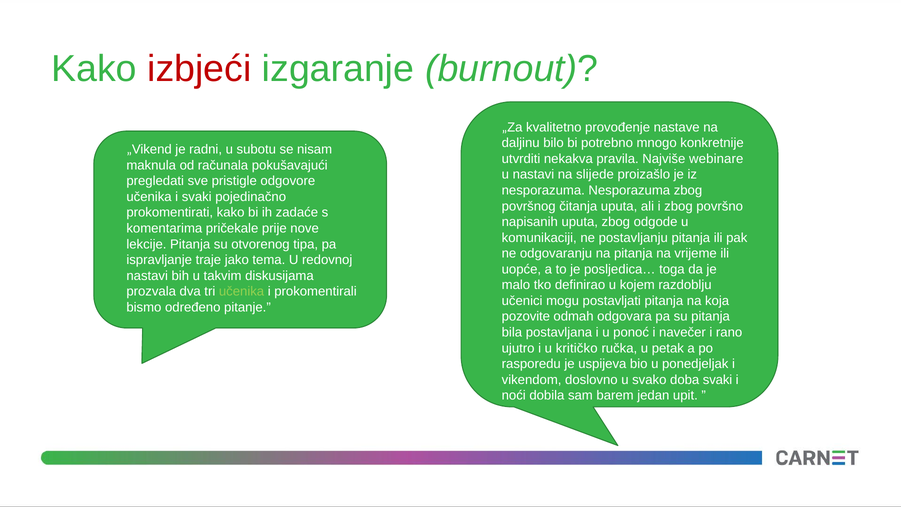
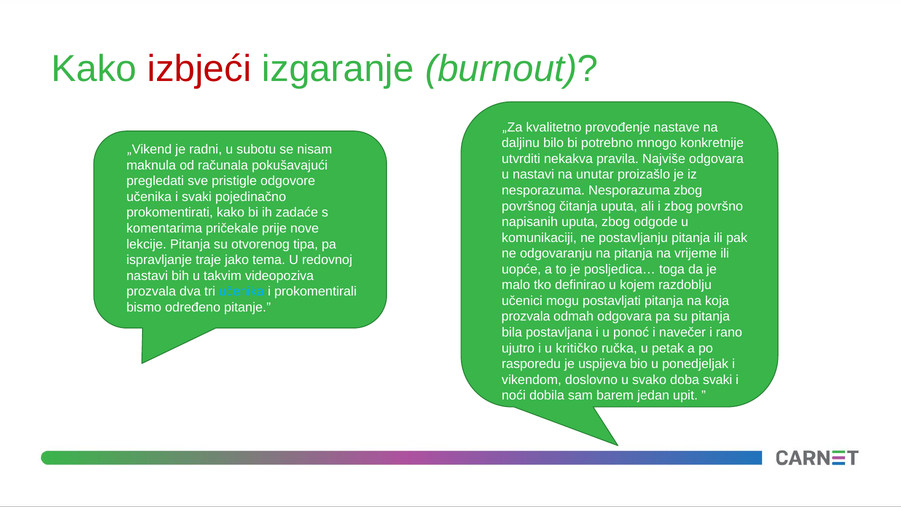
Najviše webinare: webinare -> odgovara (716, 159)
slijede: slijede -> unutar (595, 175)
diskusijama: diskusijama -> videopoziva (279, 276)
učenika colour: light green -> light blue (242, 292)
pozovite: pozovite -> prozvala (526, 317)
